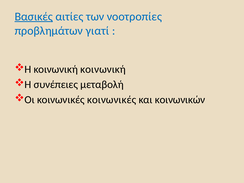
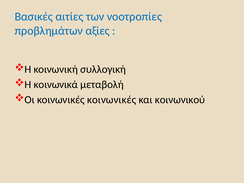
Βασικές underline: present -> none (34, 16)
γιατί: γιατί -> αξίες (98, 31)
κοινωνική κοινωνική: κοινωνική -> συλλογική (103, 69)
συνέπειες: συνέπειες -> κοινωνικά (56, 84)
κοινωνικών: κοινωνικών -> κοινωνικού (180, 100)
